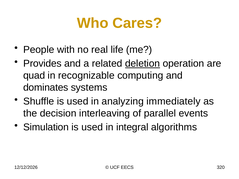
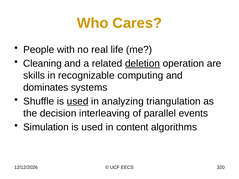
Provides: Provides -> Cleaning (42, 64)
quad: quad -> skills (34, 76)
used underline: none -> present (78, 101)
immediately: immediately -> triangulation (174, 101)
integral: integral -> content (132, 127)
